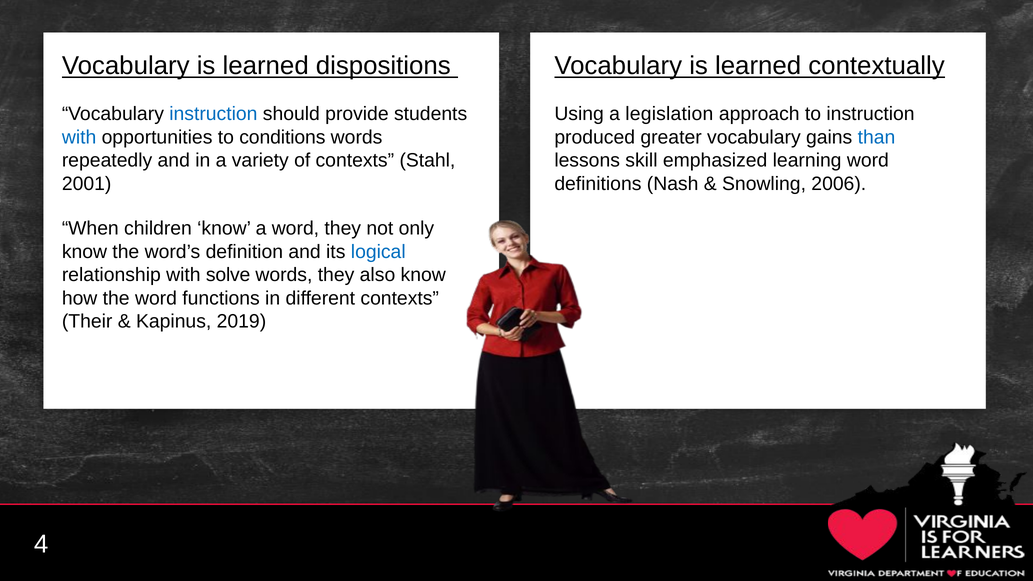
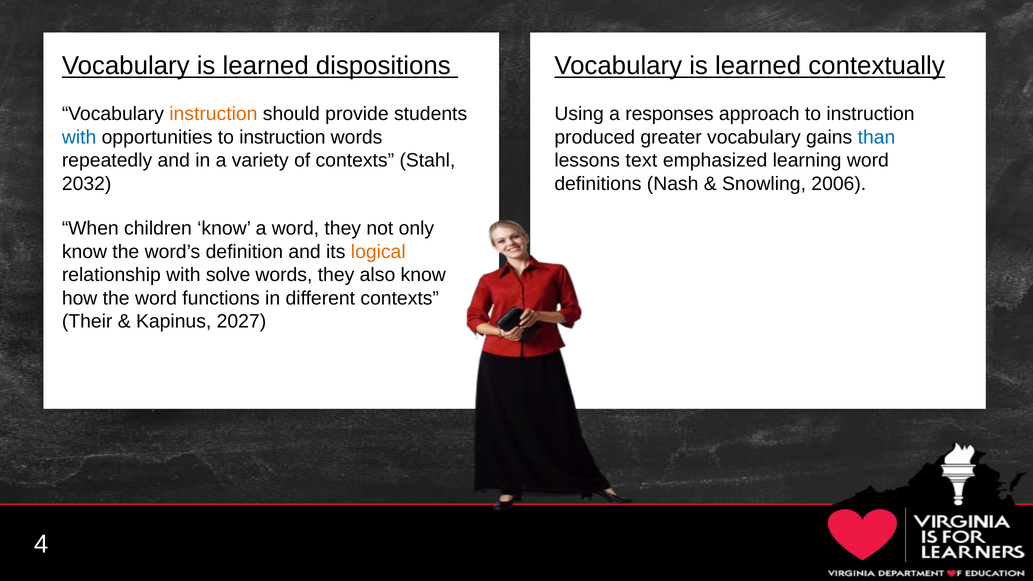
instruction colour: blue -> orange (213, 114)
legislation: legislation -> responses (670, 114)
opportunities to conditions: conditions -> instruction (282, 137)
skill: skill -> text (641, 160)
2001: 2001 -> 2032 (87, 184)
logical colour: blue -> orange (378, 252)
2019: 2019 -> 2027 (241, 321)
